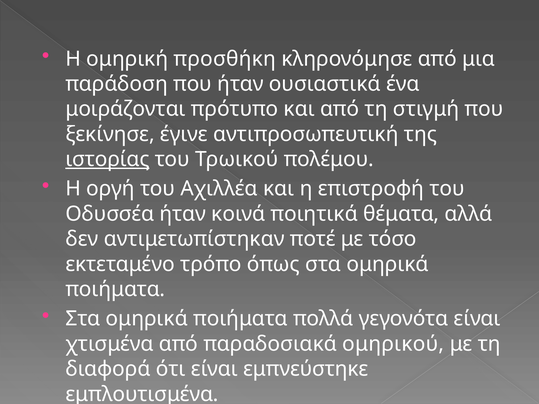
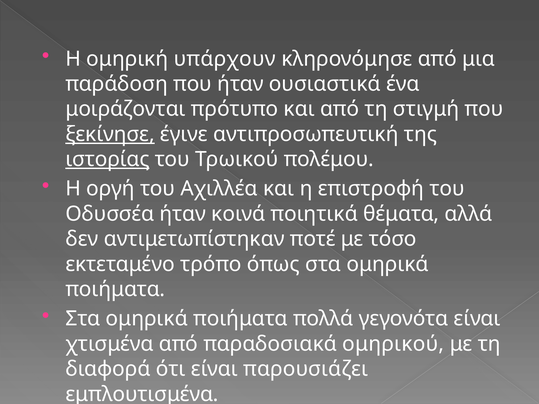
προσθήκη: προσθήκη -> υπάρχουν (225, 59)
ξεκίνησε underline: none -> present (110, 134)
εμπνεύστηκε: εμπνεύστηκε -> παρουσιάζει (306, 369)
